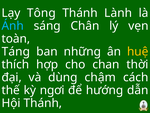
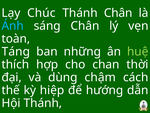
Tông: Tông -> Chúc (41, 13)
Thánh Lành: Lành -> Chân (118, 13)
huệ colour: yellow -> light green (138, 51)
ngơi: ngơi -> hiệp (52, 90)
